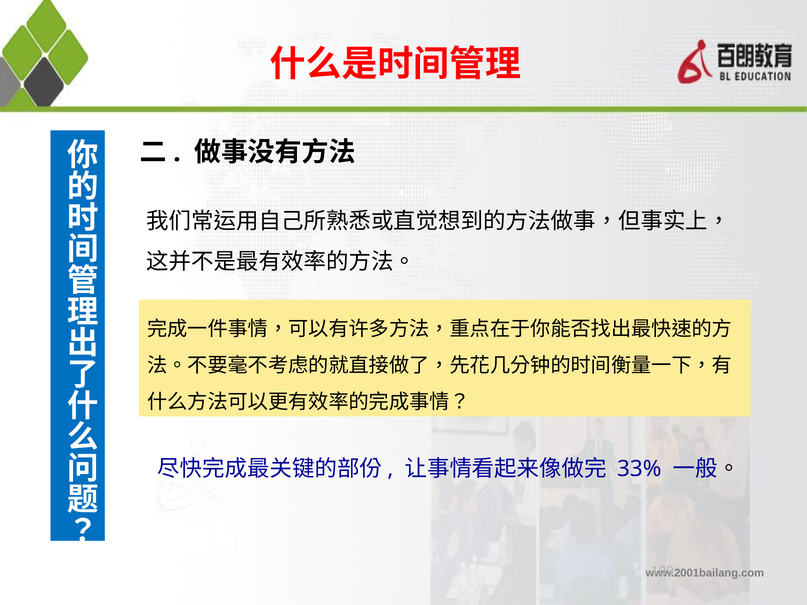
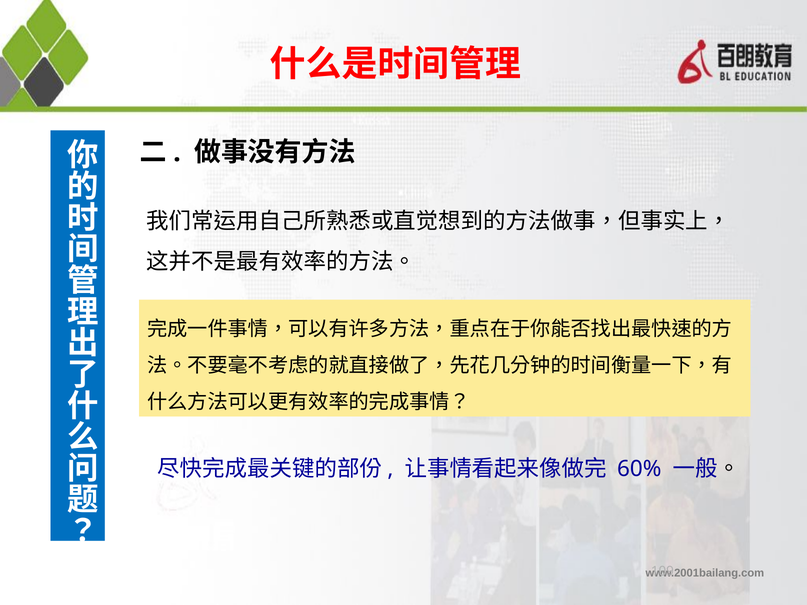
33%: 33% -> 60% (639, 469)
